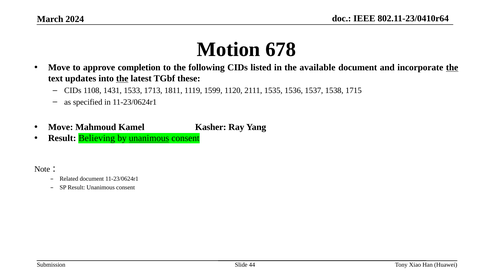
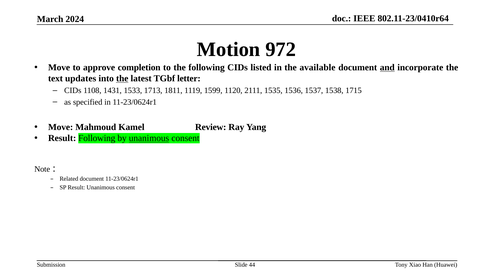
678: 678 -> 972 (281, 49)
and underline: none -> present (387, 67)
the underline: present -> none (452, 67)
these: these -> letter (189, 78)
Kasher: Kasher -> Review (211, 127)
Result Believing: Believing -> Following (97, 138)
